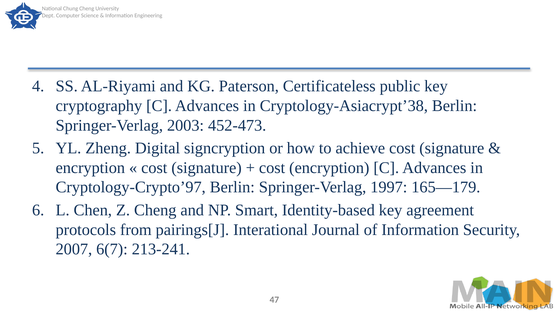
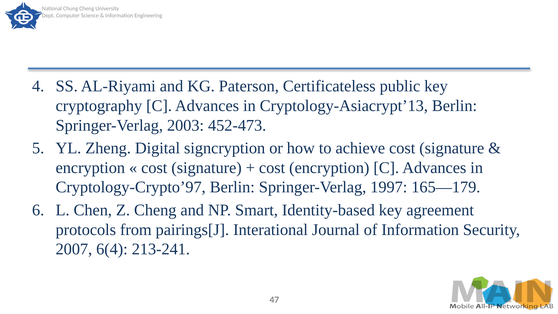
Cryptology-Asiacrypt’38: Cryptology-Asiacrypt’38 -> Cryptology-Asiacrypt’13 (344, 106)
6(7: 6(7 -> 6(4 (112, 249)
